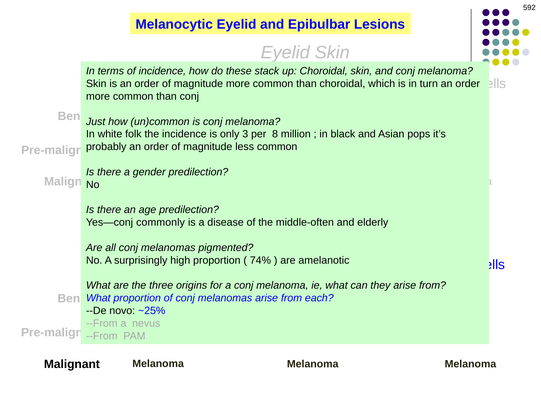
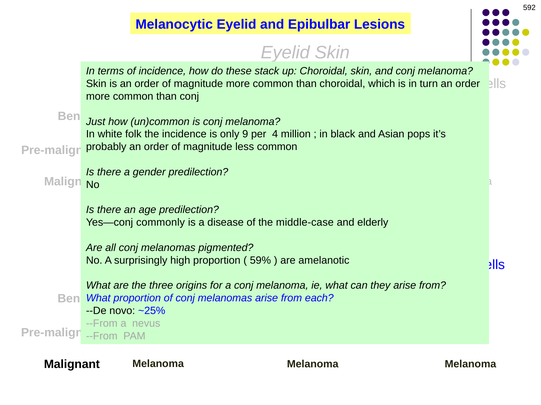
3: 3 -> 9 (245, 134)
8: 8 -> 4 (275, 134)
middle-often: middle-often -> middle-case (305, 223)
74%: 74% -> 59% (260, 261)
